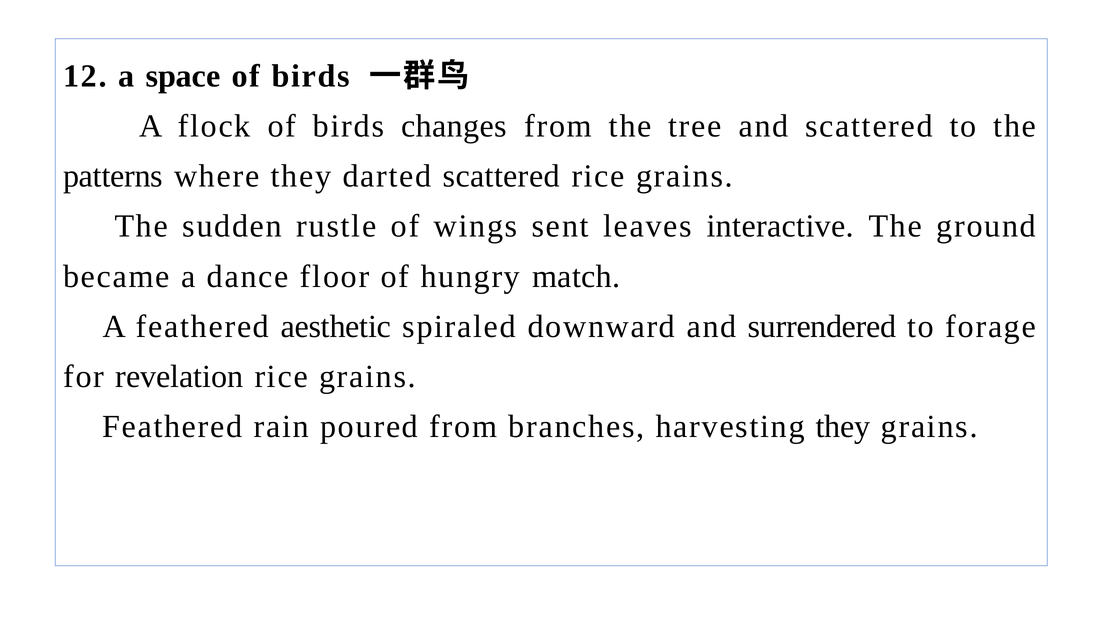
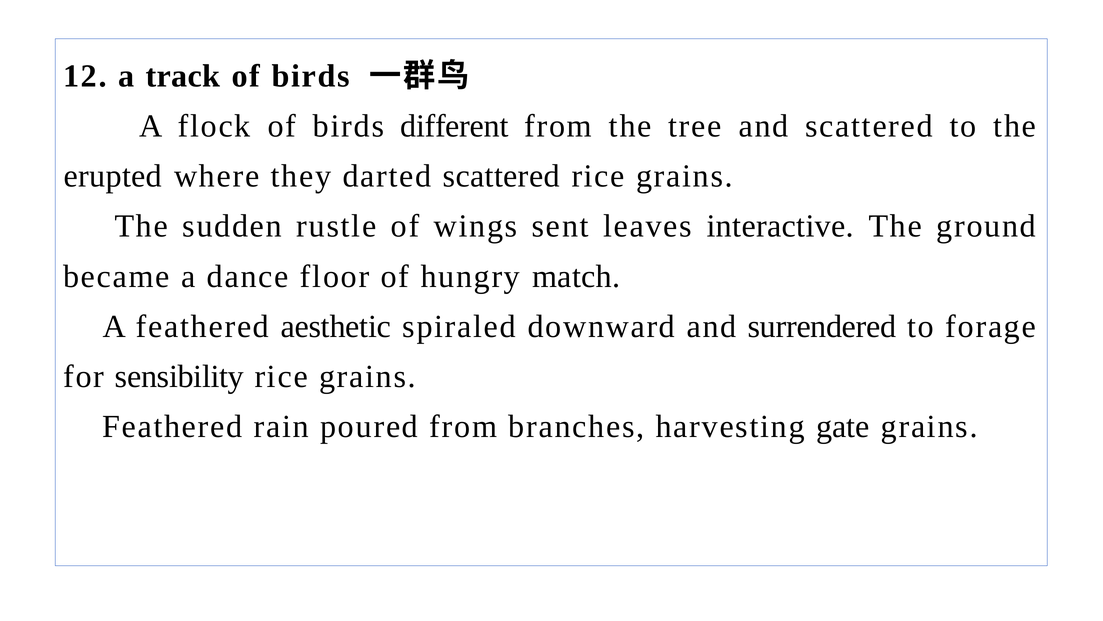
space: space -> track (183, 76)
changes: changes -> different (454, 126)
patterns: patterns -> erupted (113, 176)
revelation: revelation -> sensibility (179, 376)
harvesting they: they -> gate (843, 426)
